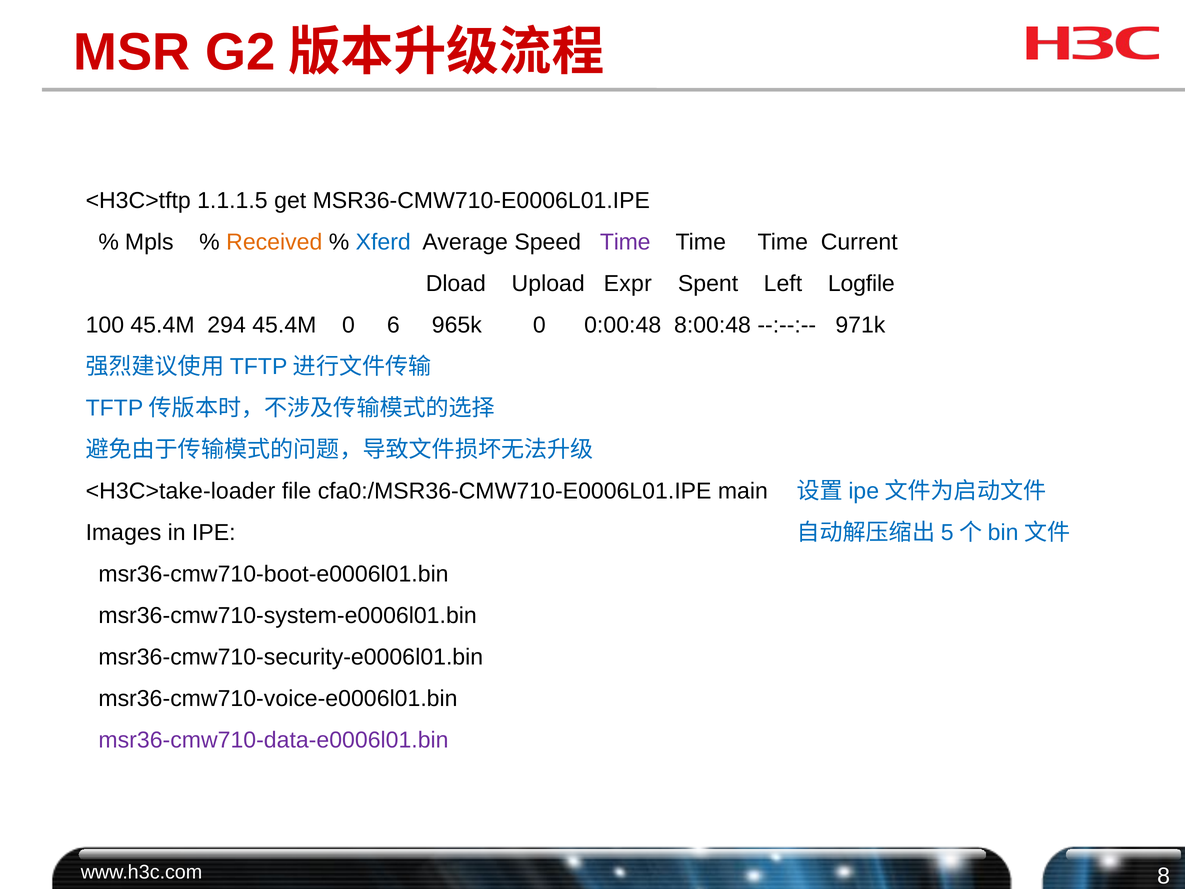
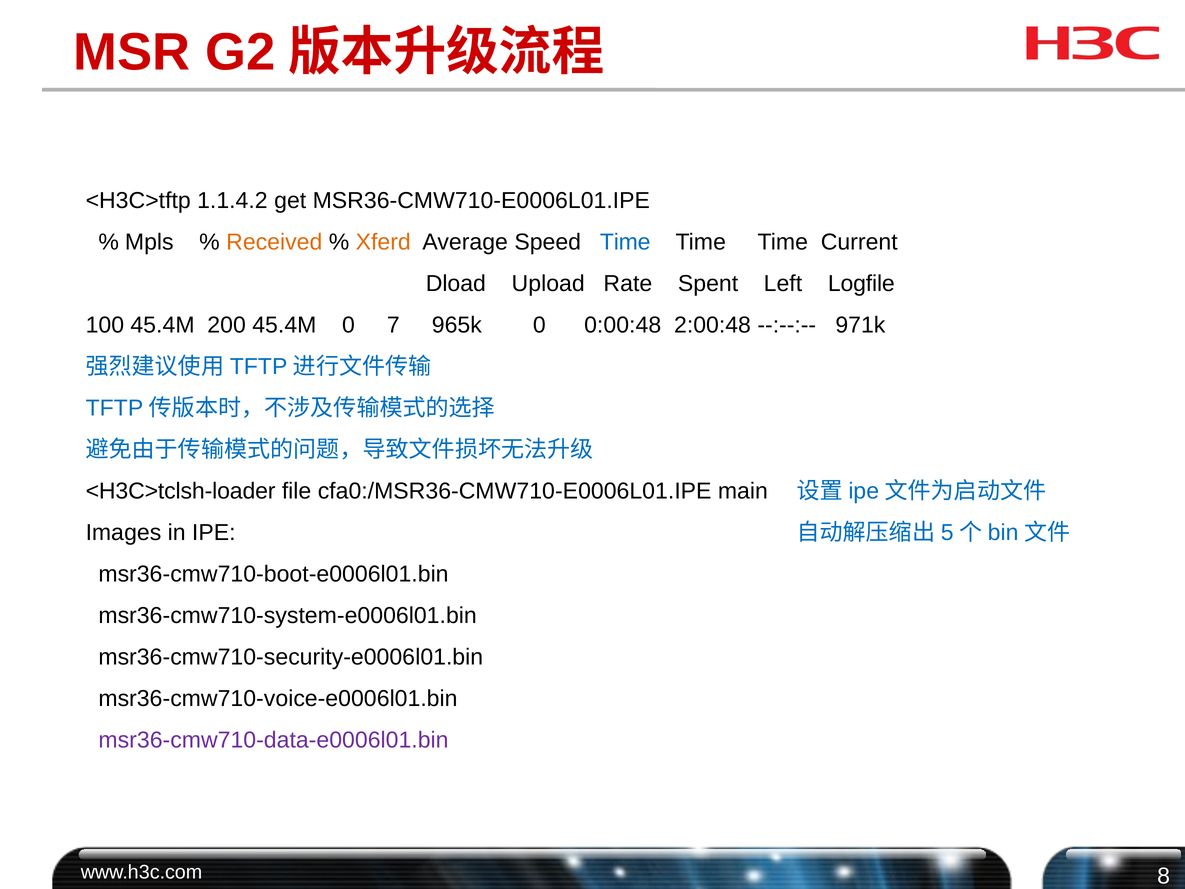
1.1.1.5: 1.1.1.5 -> 1.1.4.2 (232, 201)
Xferd colour: blue -> orange (383, 242)
Time colour: purple -> blue (625, 242)
Expr: Expr -> Rate (628, 284)
294: 294 -> 200 (227, 325)
6: 6 -> 7 (393, 325)
8:00:48: 8:00:48 -> 2:00:48 (712, 325)
<H3C>take-loader: <H3C>take-loader -> <H3C>tclsh-loader (181, 491)
